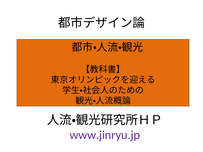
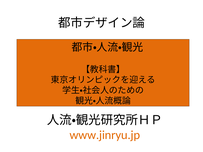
www.jinryu.jp colour: purple -> orange (105, 135)
